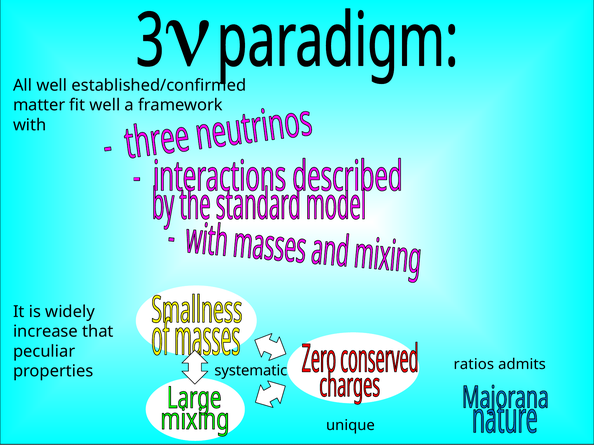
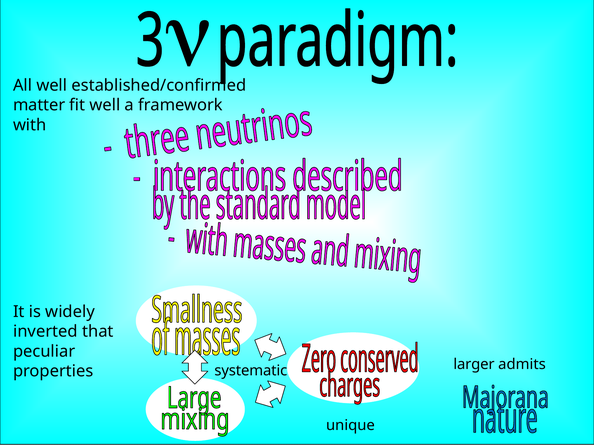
increase: increase -> inverted (45, 332)
ratios: ratios -> larger (474, 365)
